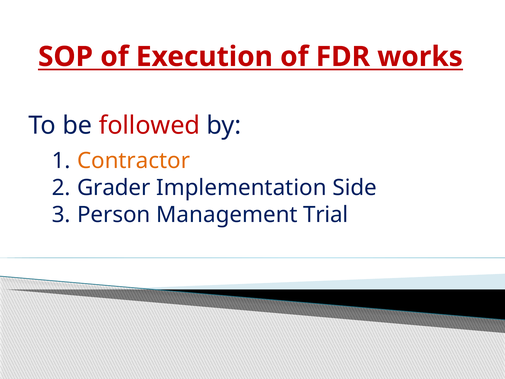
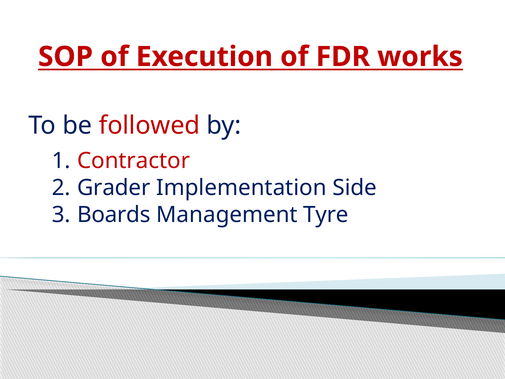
Contractor colour: orange -> red (134, 161)
Person: Person -> Boards (114, 215)
Trial: Trial -> Tyre (326, 215)
